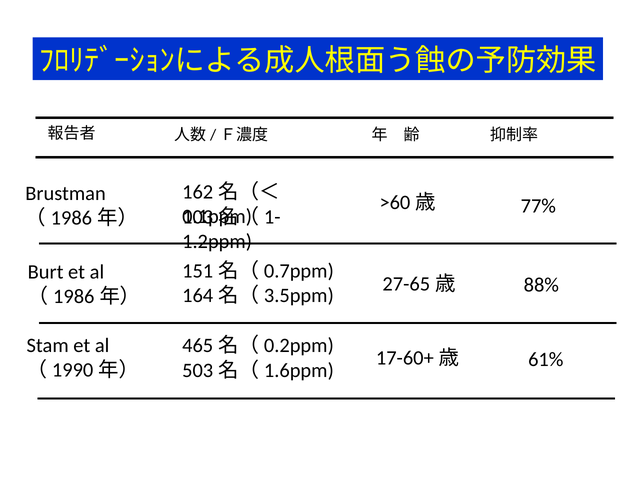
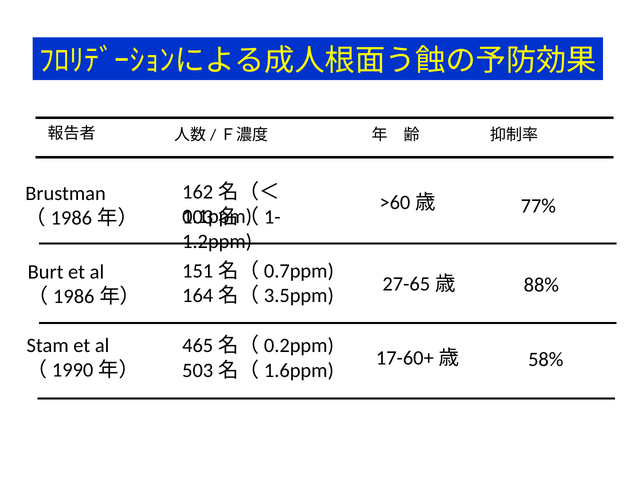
61%: 61% -> 58% (546, 360)
